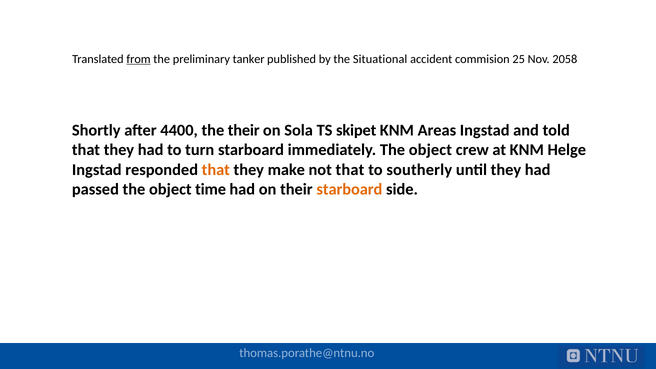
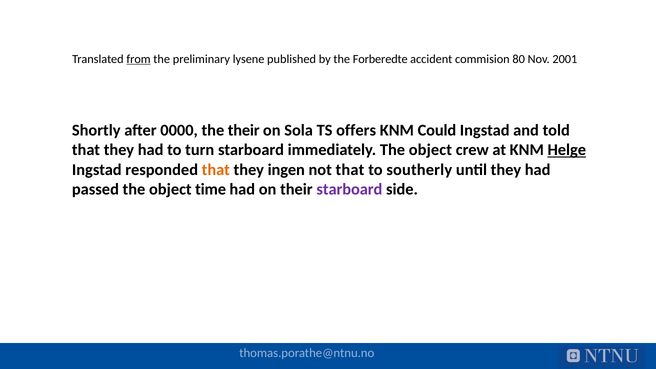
tanker: tanker -> lysene (249, 59)
Situational: Situational -> Forberedte (380, 59)
25: 25 -> 80 (519, 59)
2058: 2058 -> 2001 (565, 59)
4400: 4400 -> 0000 (179, 130)
skipet: skipet -> offers (356, 130)
Areas: Areas -> Could (437, 130)
Helge underline: none -> present (567, 150)
make: make -> ingen (286, 170)
starboard colour: orange -> purple (349, 189)
